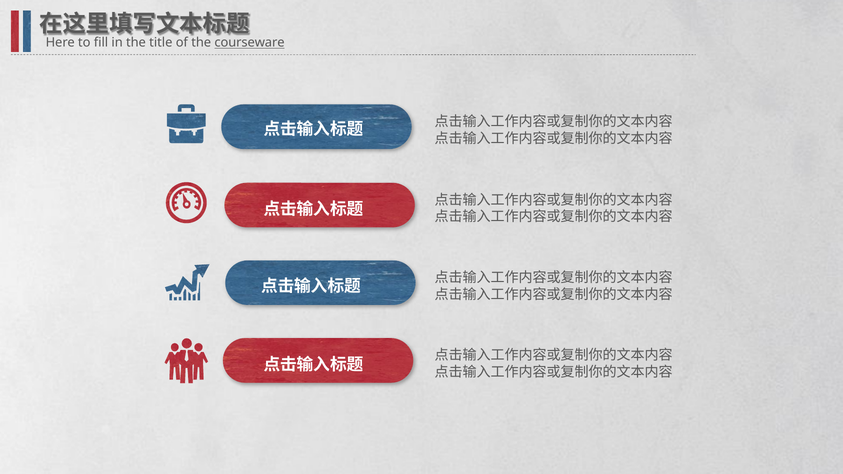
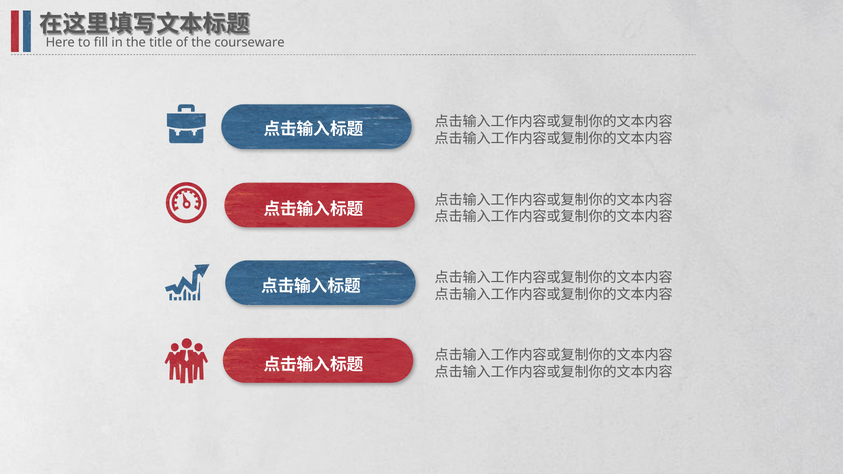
courseware underline: present -> none (250, 43)
